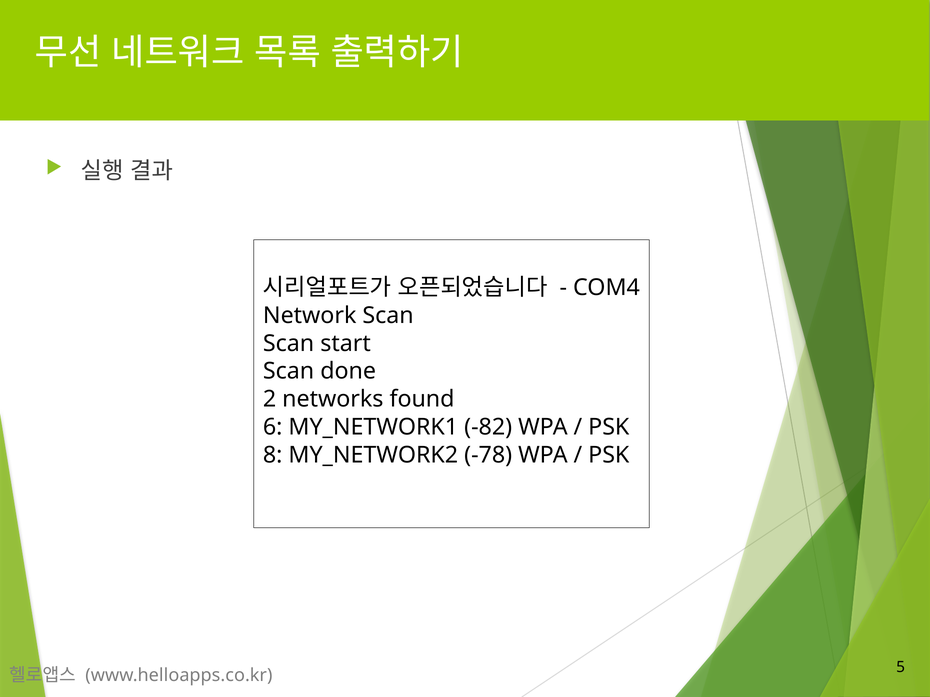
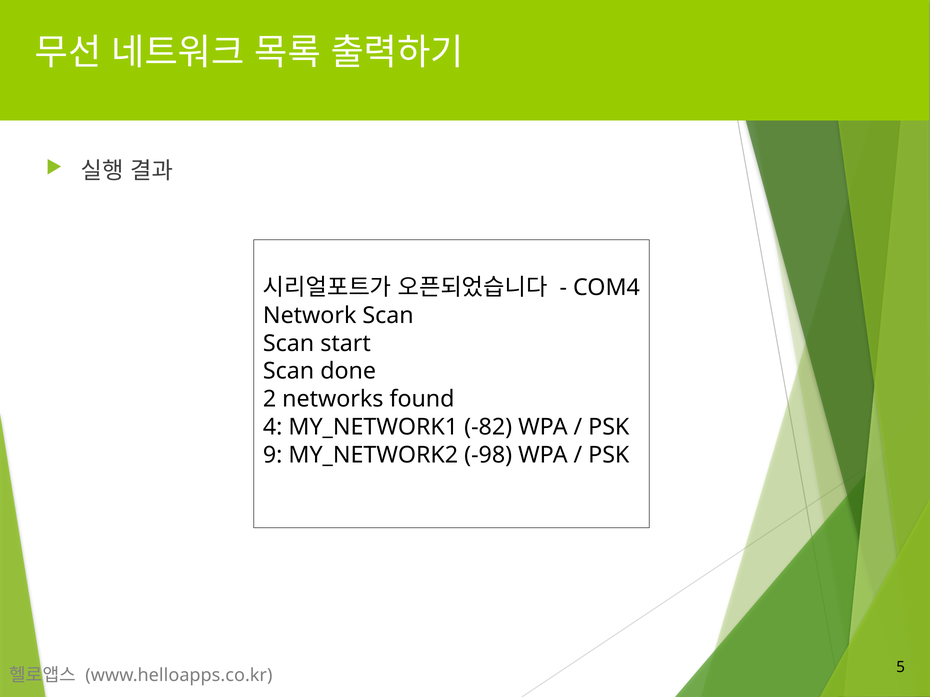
6: 6 -> 4 (273, 427)
8: 8 -> 9 (273, 455)
-78: -78 -> -98 (488, 455)
